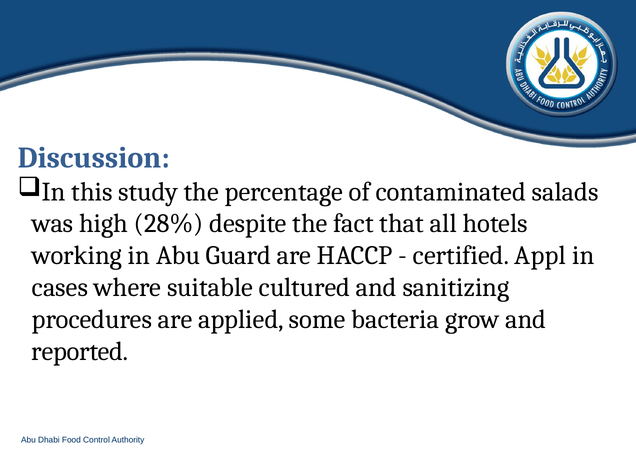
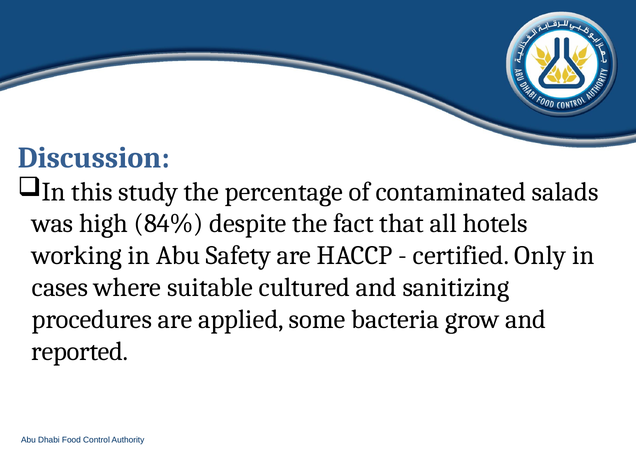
28%: 28% -> 84% (169, 224)
Guard: Guard -> Safety (239, 255)
Appl: Appl -> Only (540, 255)
